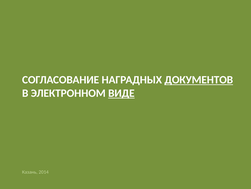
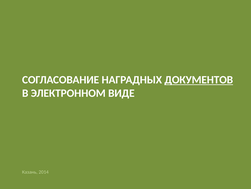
ВИДЕ underline: present -> none (121, 93)
